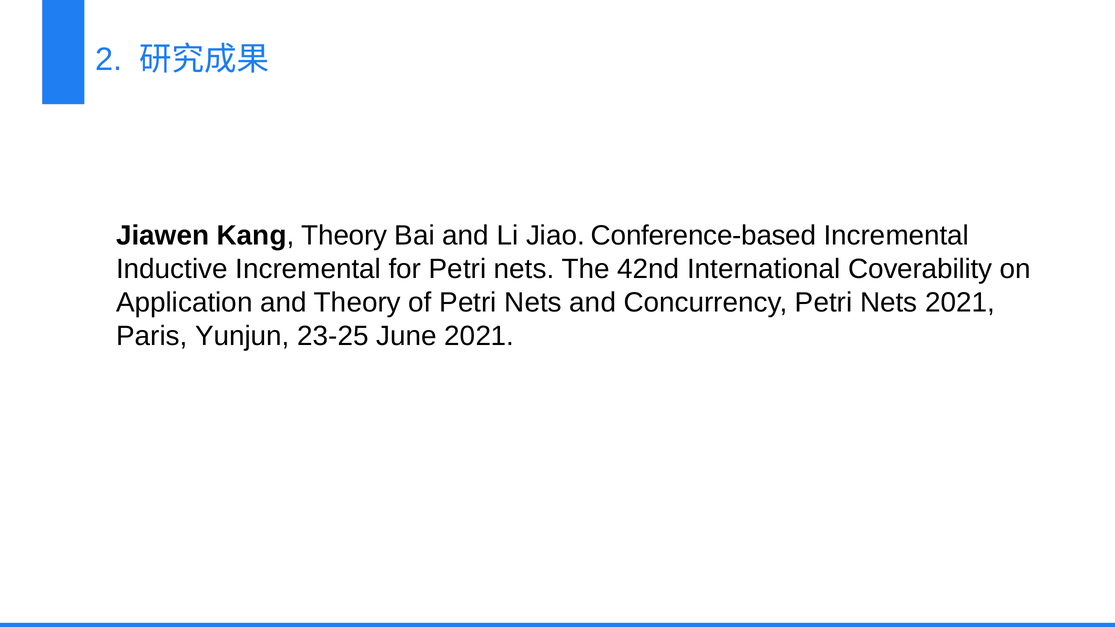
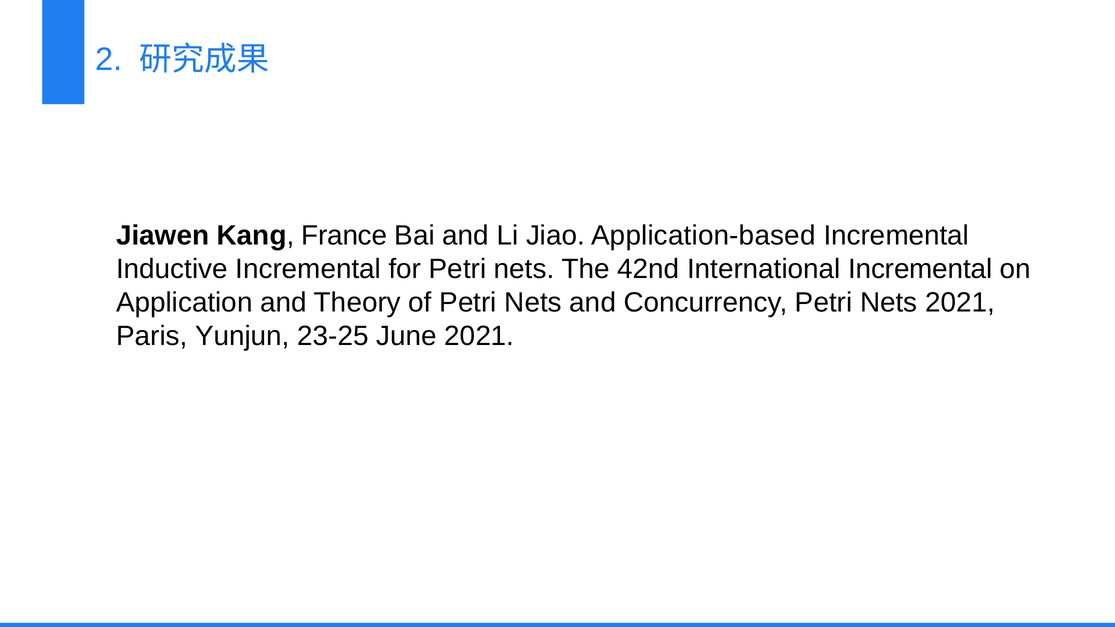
Kang Theory: Theory -> France (344, 236)
Conference-based: Conference-based -> Application-based (703, 236)
International Coverability: Coverability -> Incremental (920, 269)
